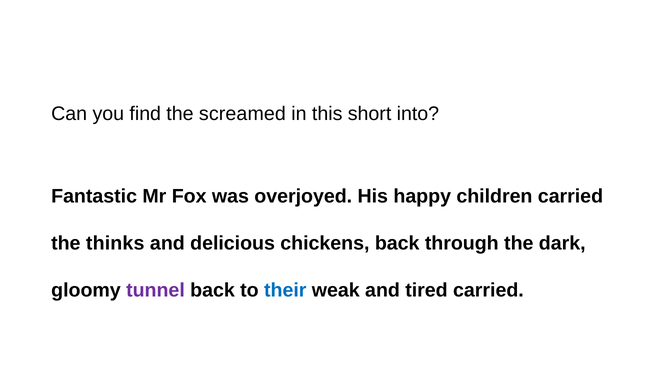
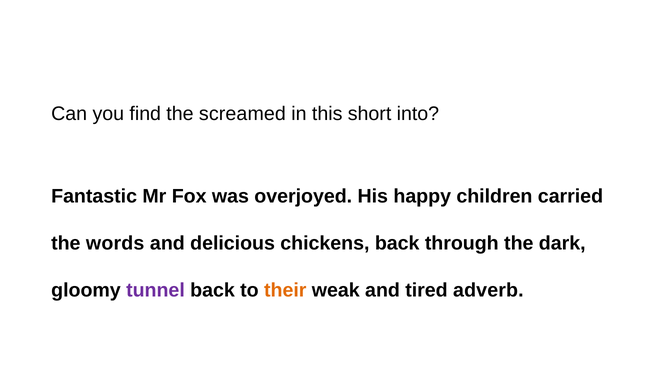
thinks: thinks -> words (115, 243)
their colour: blue -> orange (285, 290)
tired carried: carried -> adverb (488, 290)
